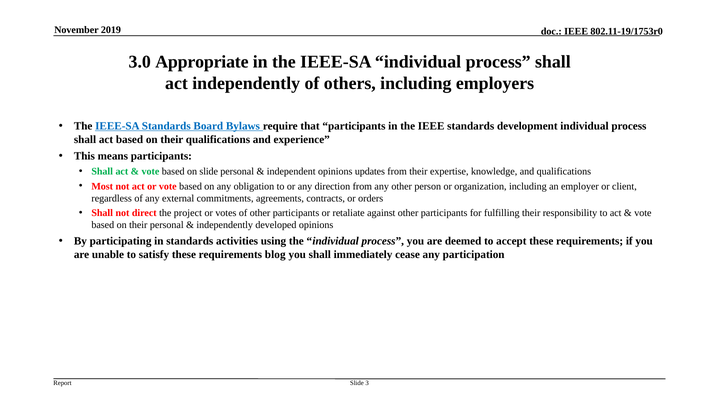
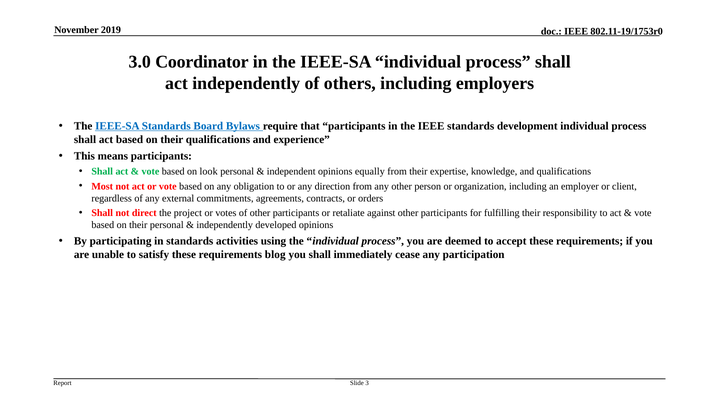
Appropriate: Appropriate -> Coordinator (202, 62)
on slide: slide -> look (209, 171)
updates: updates -> equally (370, 171)
